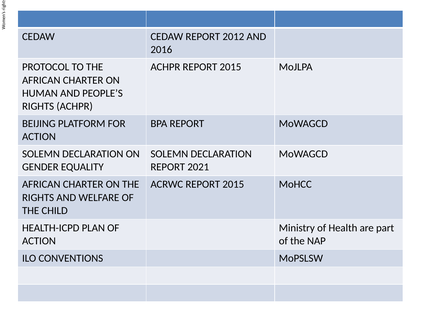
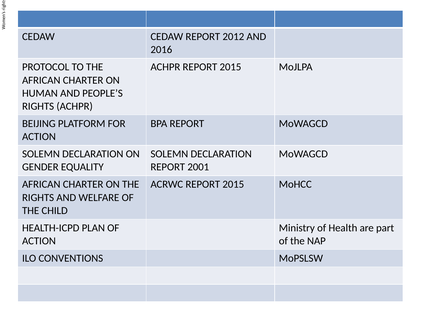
2021: 2021 -> 2001 (198, 167)
